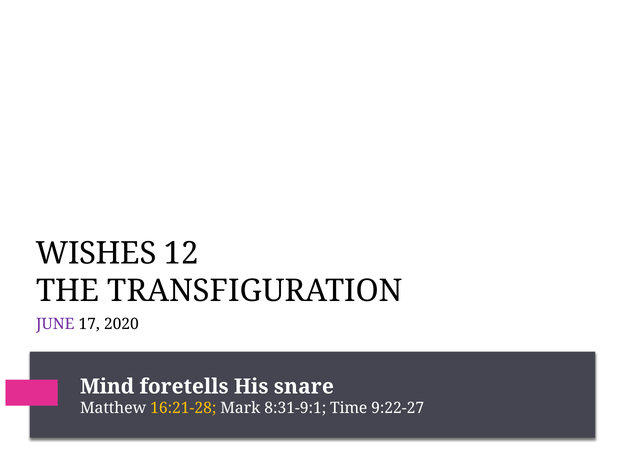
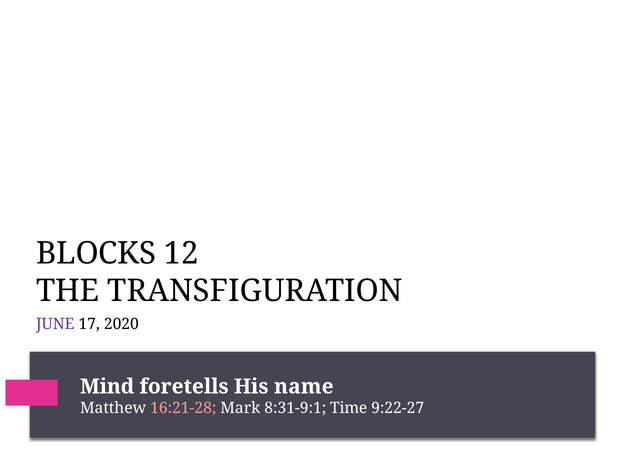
WISHES: WISHES -> BLOCKS (96, 253)
snare: snare -> name (304, 386)
16:21-28 colour: yellow -> pink (183, 408)
